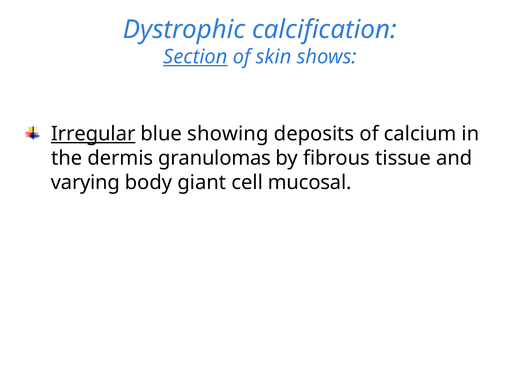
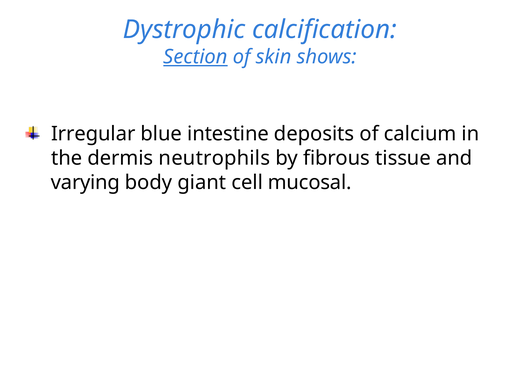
Irregular underline: present -> none (93, 134)
showing: showing -> intestine (228, 134)
granulomas: granulomas -> neutrophils (214, 158)
